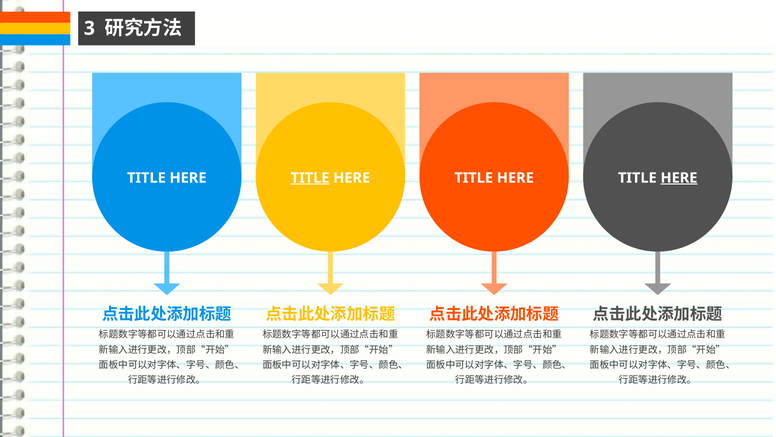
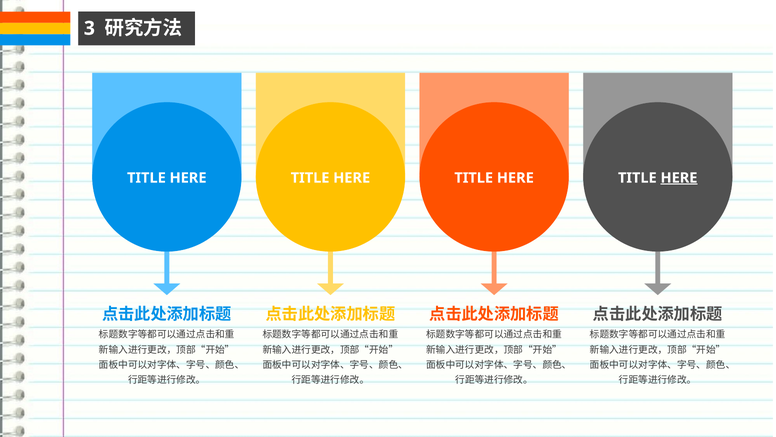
TITLE underline: present -> none (310, 178)
